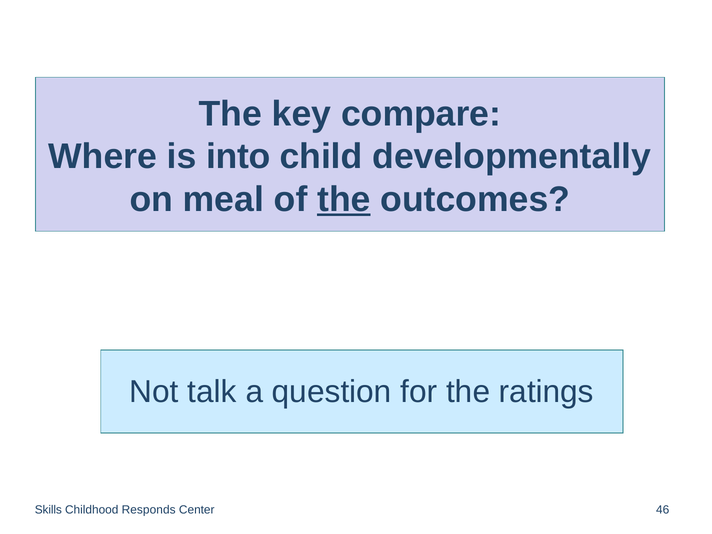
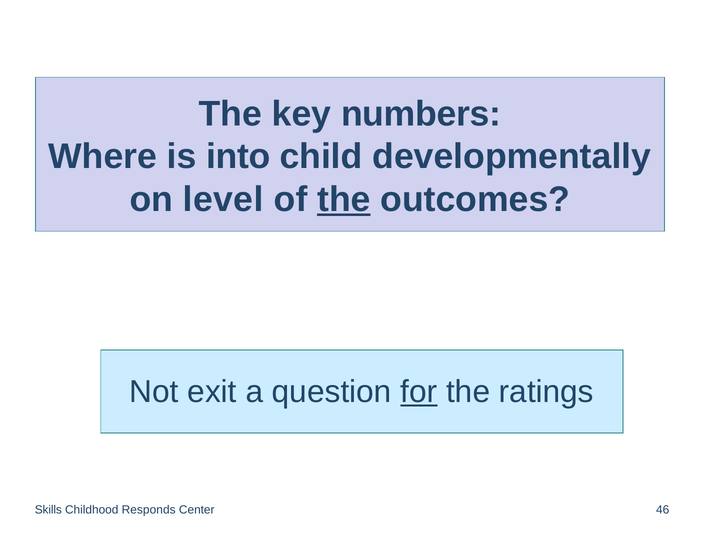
compare: compare -> numbers (421, 114)
meal: meal -> level (223, 199)
talk: talk -> exit (212, 392)
for underline: none -> present (419, 392)
